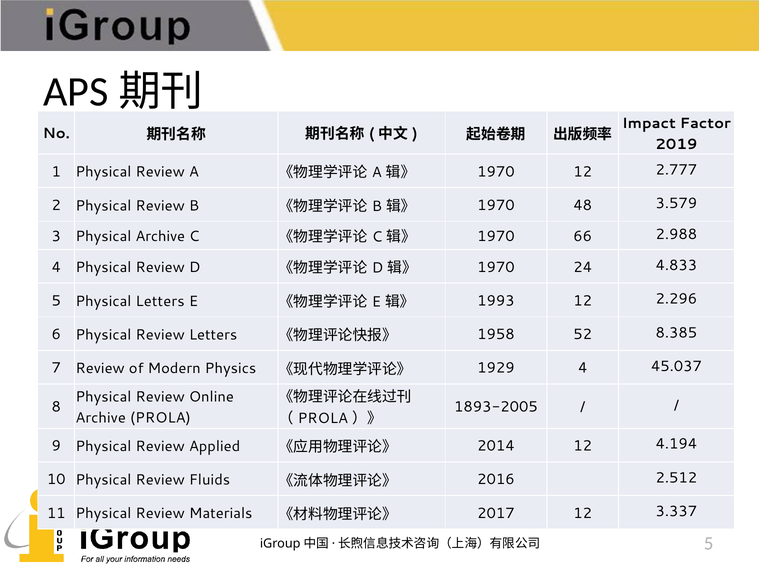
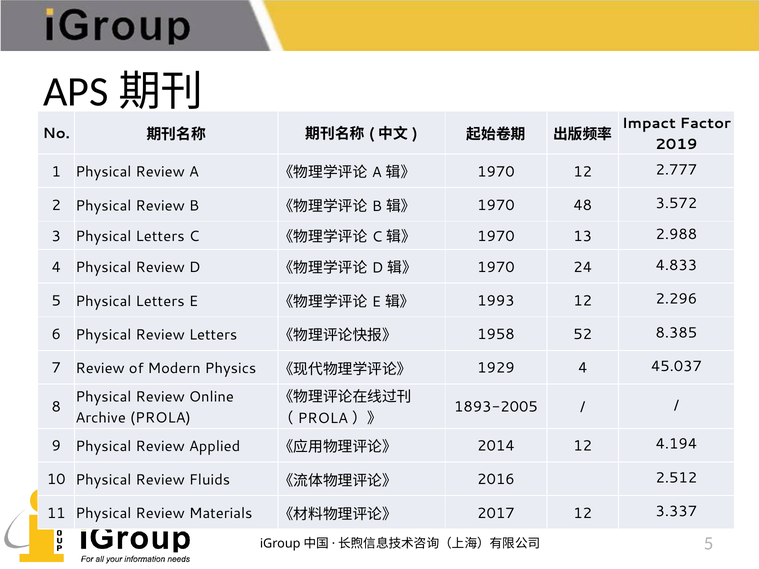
3.579: 3.579 -> 3.572 (676, 204)
3 Physical Archive: Archive -> Letters (160, 237)
66: 66 -> 13 (583, 236)
